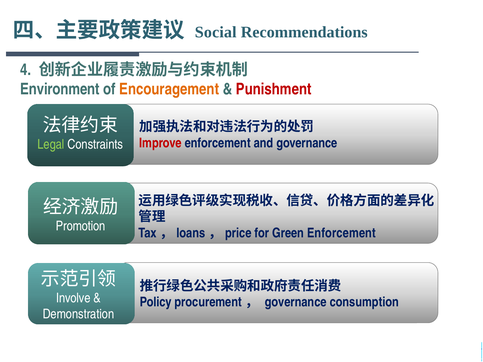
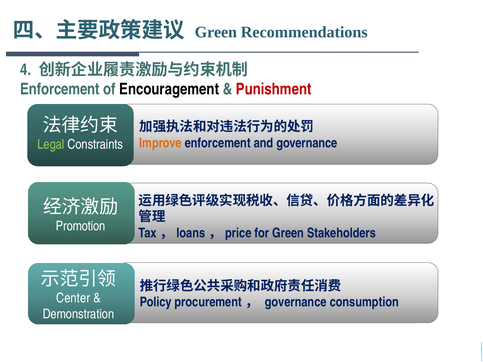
Social: Social -> Green (216, 32)
Environment: Environment -> Enforcement (60, 89)
Encouragement colour: orange -> black (169, 89)
Improve colour: red -> orange (161, 143)
Green Enforcement: Enforcement -> Stakeholders (342, 233)
Involve: Involve -> Center (73, 298)
